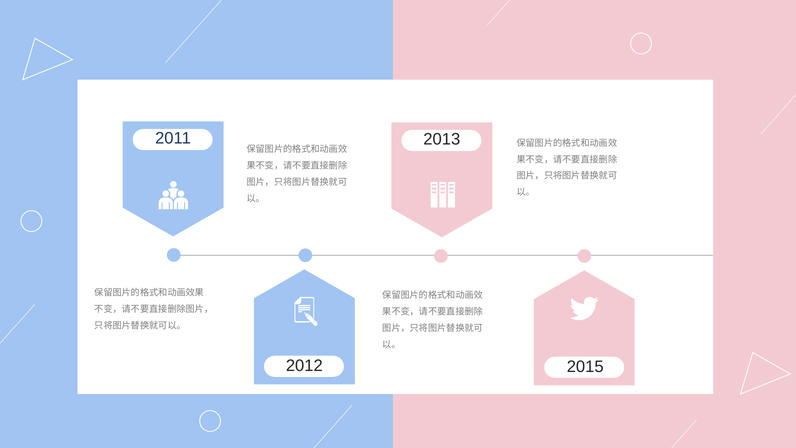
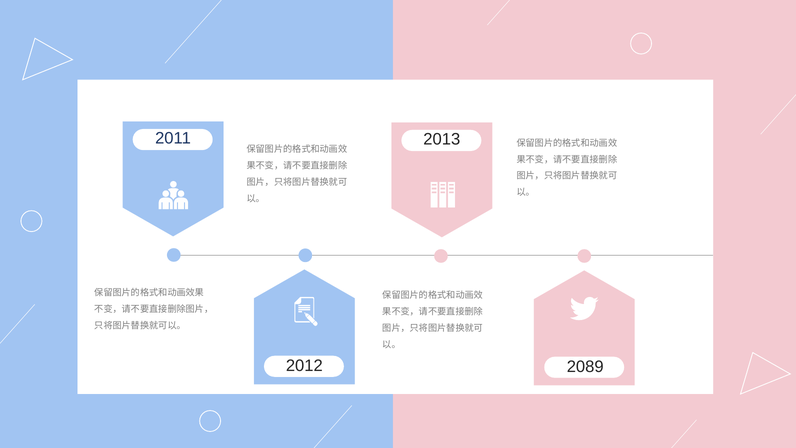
2015: 2015 -> 2089 (585, 367)
